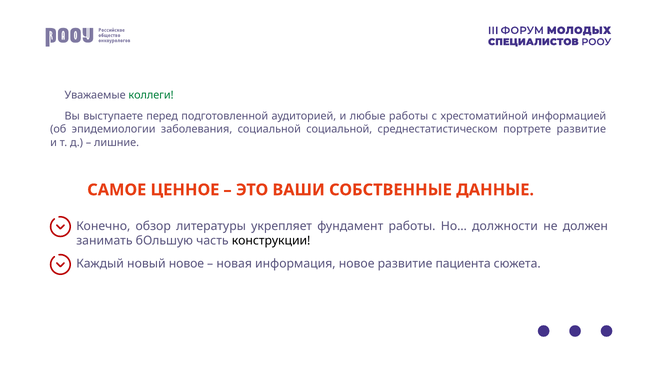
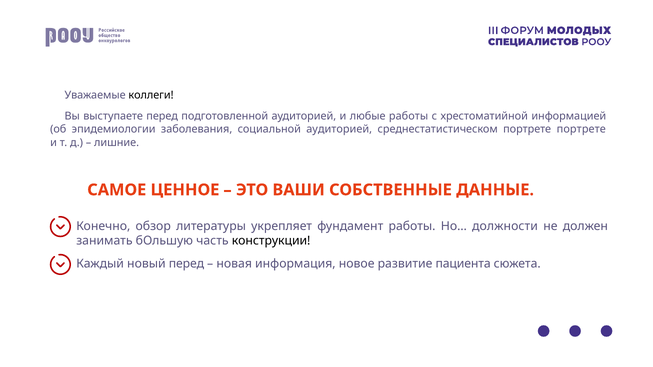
коллеги colour: green -> black (151, 95)
социальной социальной: социальной -> аудиторией (339, 130)
портрете развитие: развитие -> портрете (581, 130)
новый новое: новое -> перед (186, 264)
